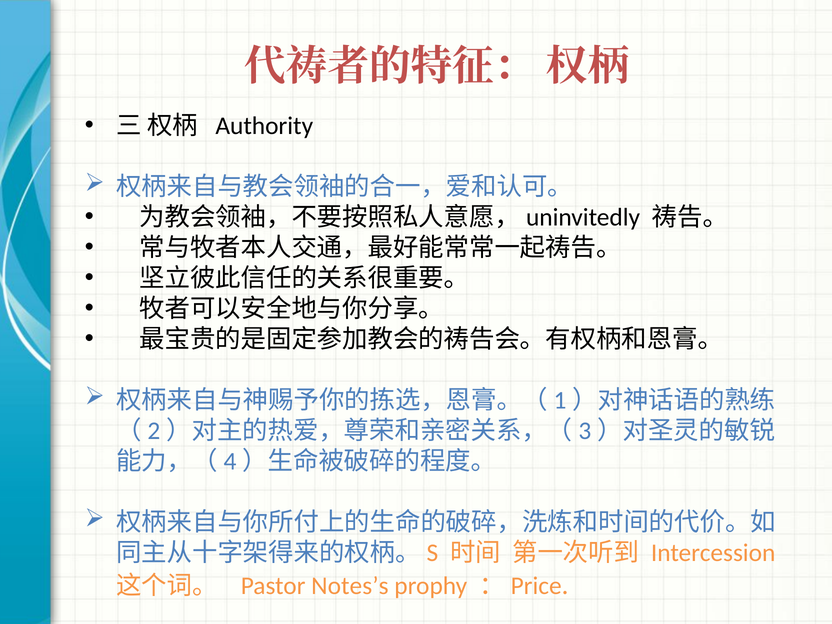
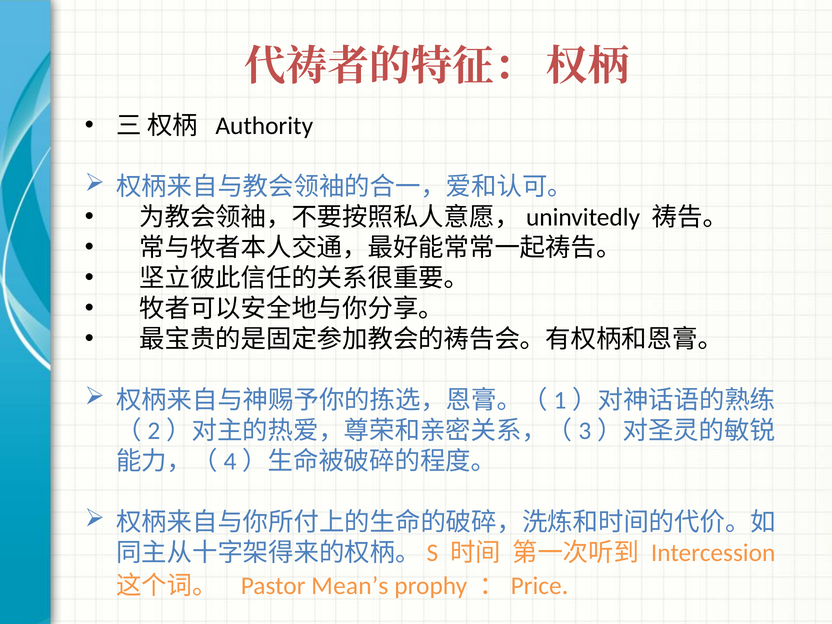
Notes’s: Notes’s -> Mean’s (350, 586)
